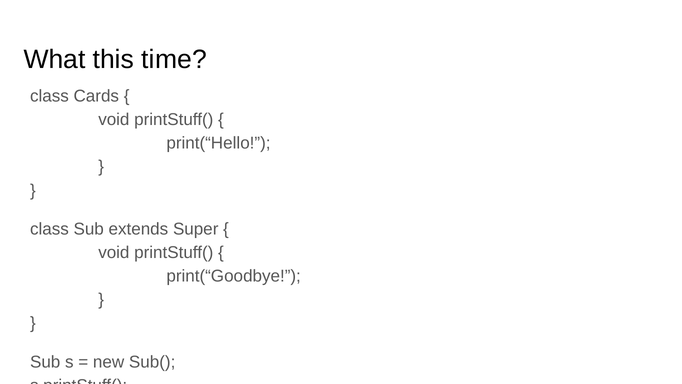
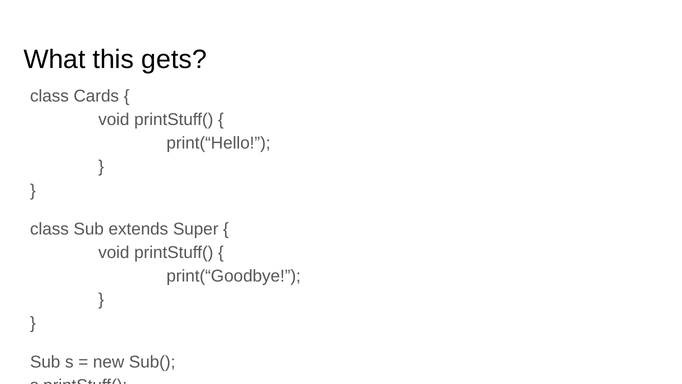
time: time -> gets (174, 59)
